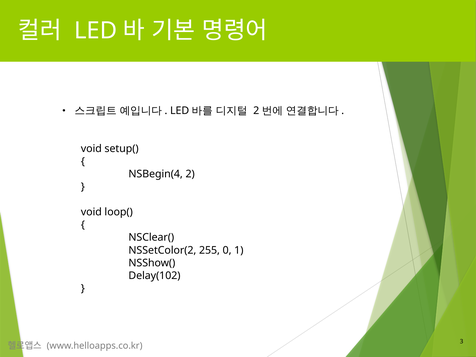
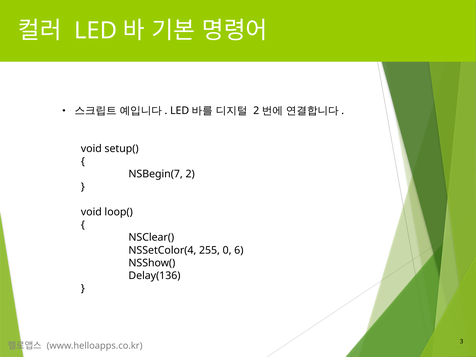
NSBegin(4: NSBegin(4 -> NSBegin(7 (156, 174)
NSSetColor(2: NSSetColor(2 -> NSSetColor(4 (162, 250)
1: 1 -> 6 (239, 250)
Delay(102: Delay(102 -> Delay(136 (154, 276)
